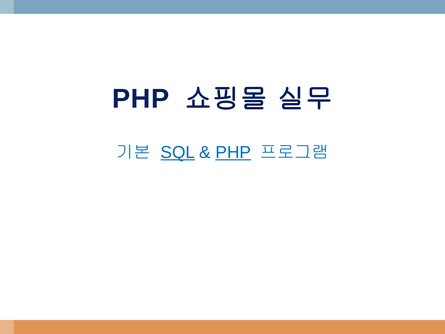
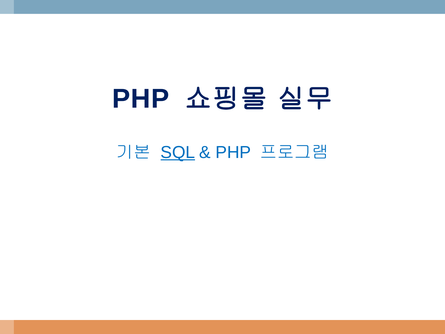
PHP underline: present -> none (233, 152)
